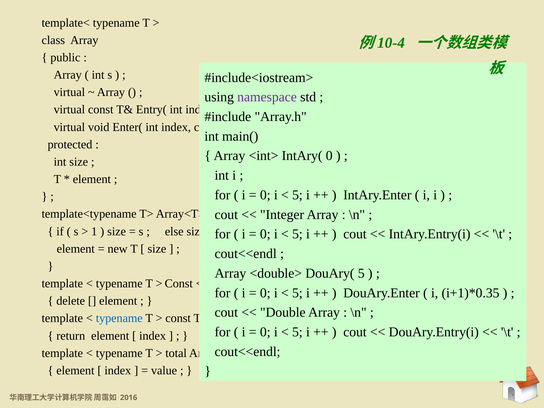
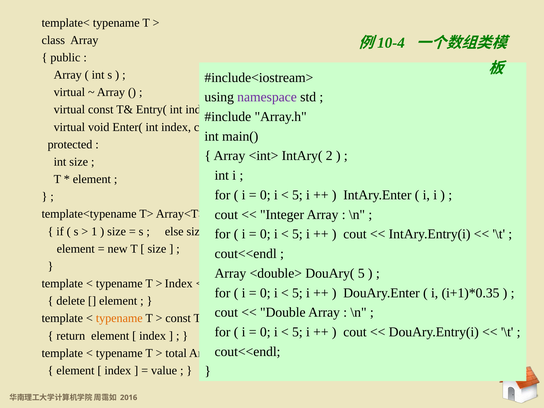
IntAry( 0: 0 -> 2 (329, 156)
Const: Const -> Index (179, 284)
typename colour: blue -> orange (119, 318)
